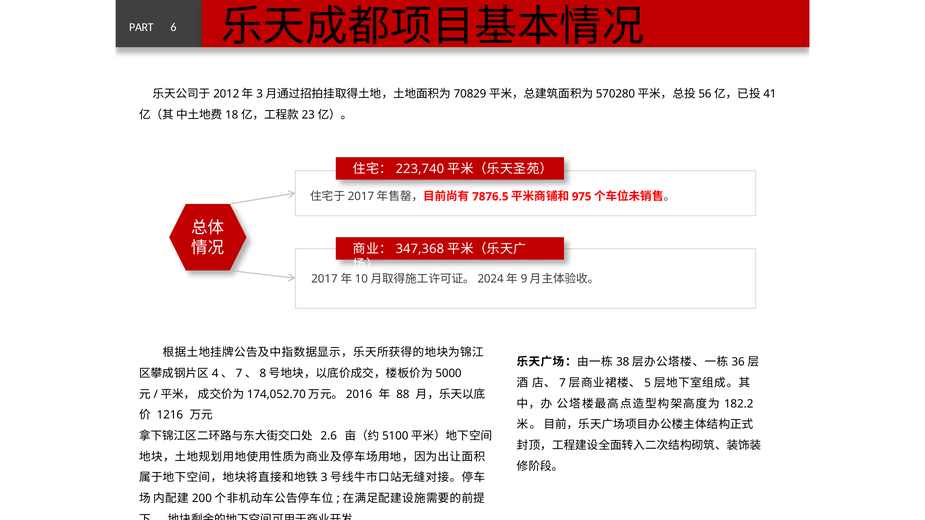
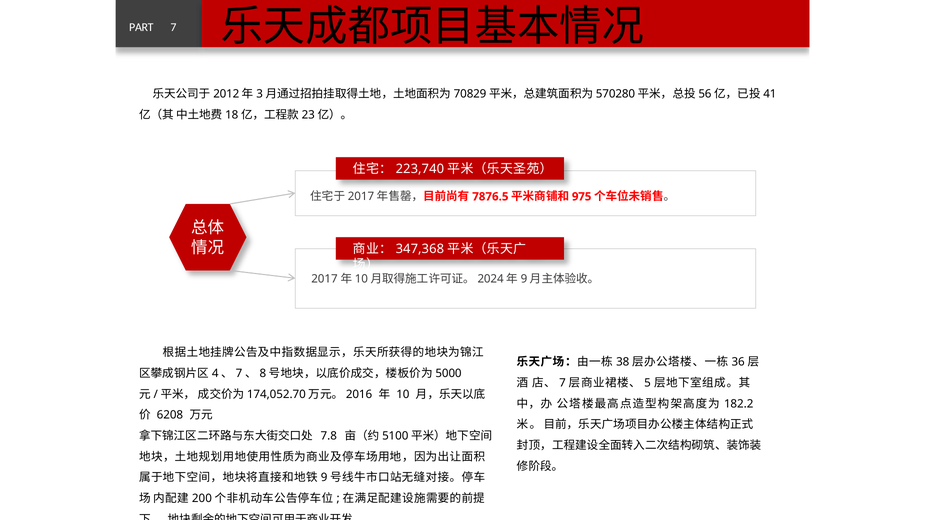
PART 6: 6 -> 7 (174, 27)
88: 88 -> 10 (403, 394)
1216: 1216 -> 6208 (170, 415)
2.6: 2.6 -> 7.8 (329, 436)
3: 3 -> 9 (324, 478)
